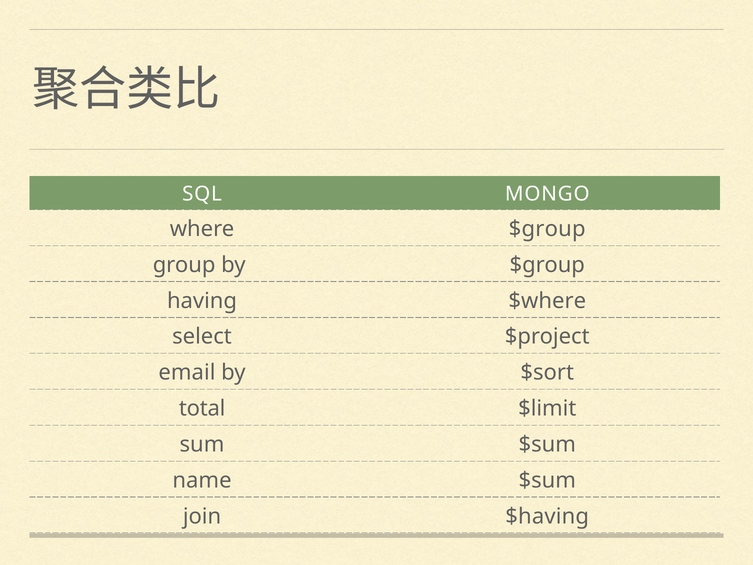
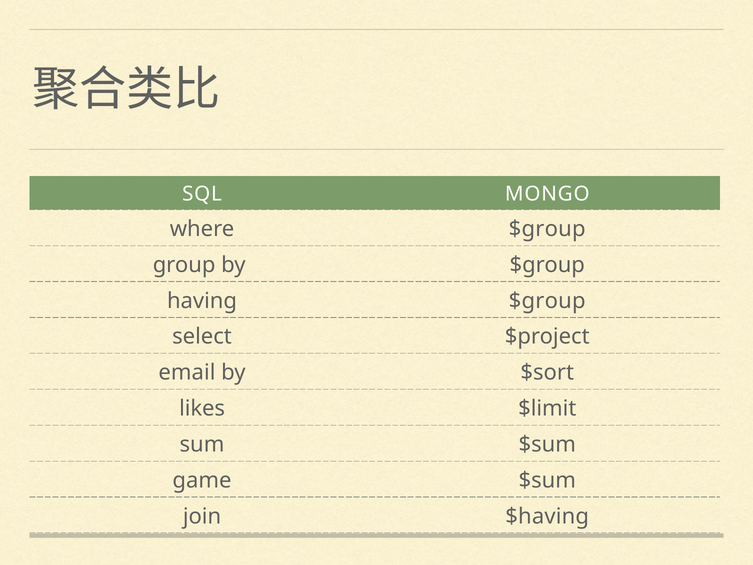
having $where: $where -> $group (547, 301)
total: total -> likes (202, 408)
name: name -> game (202, 480)
